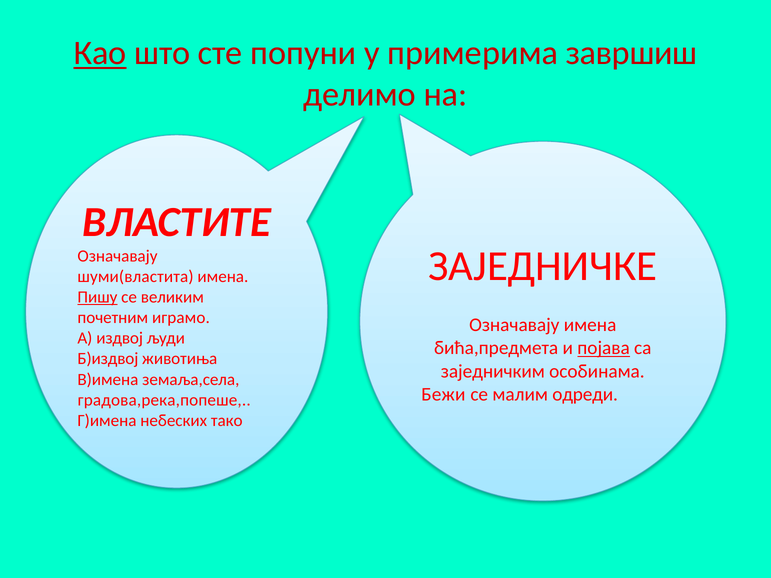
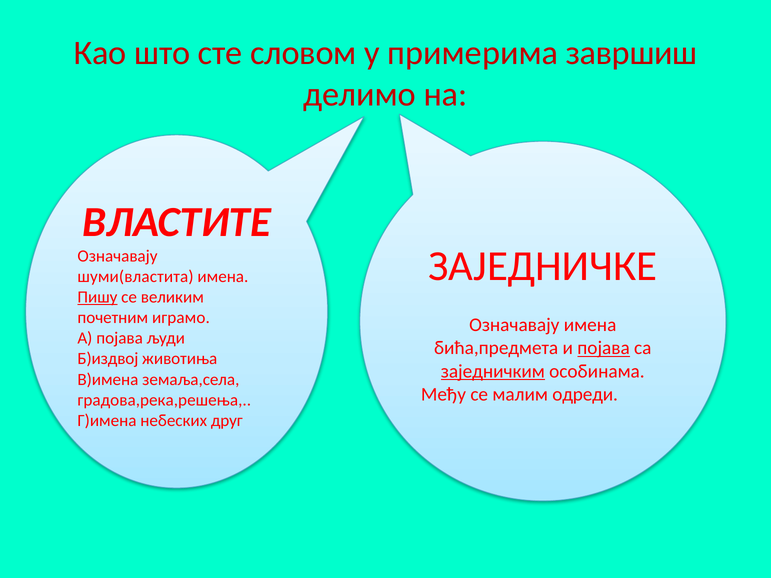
Као underline: present -> none (100, 53)
попуни: попуни -> словом (303, 53)
А издвој: издвој -> појава (120, 338)
заједничким underline: none -> present (493, 371)
Бежи: Бежи -> Међу (443, 395)
градова,река,попеше: градова,река,попеше -> градова,река,решења (164, 400)
тако: тако -> друг (227, 421)
